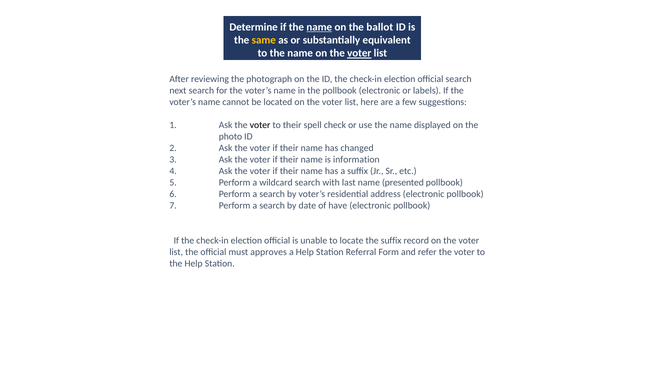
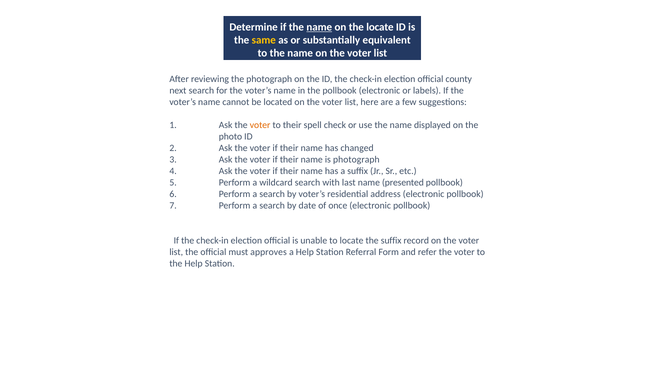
the ballot: ballot -> locate (380, 27)
voter underline: present -> none (359, 53)
official search: search -> county (459, 79)
voter colour: black -> orange (260, 125)
is information: information -> photograph (356, 160)
have: have -> once (338, 206)
